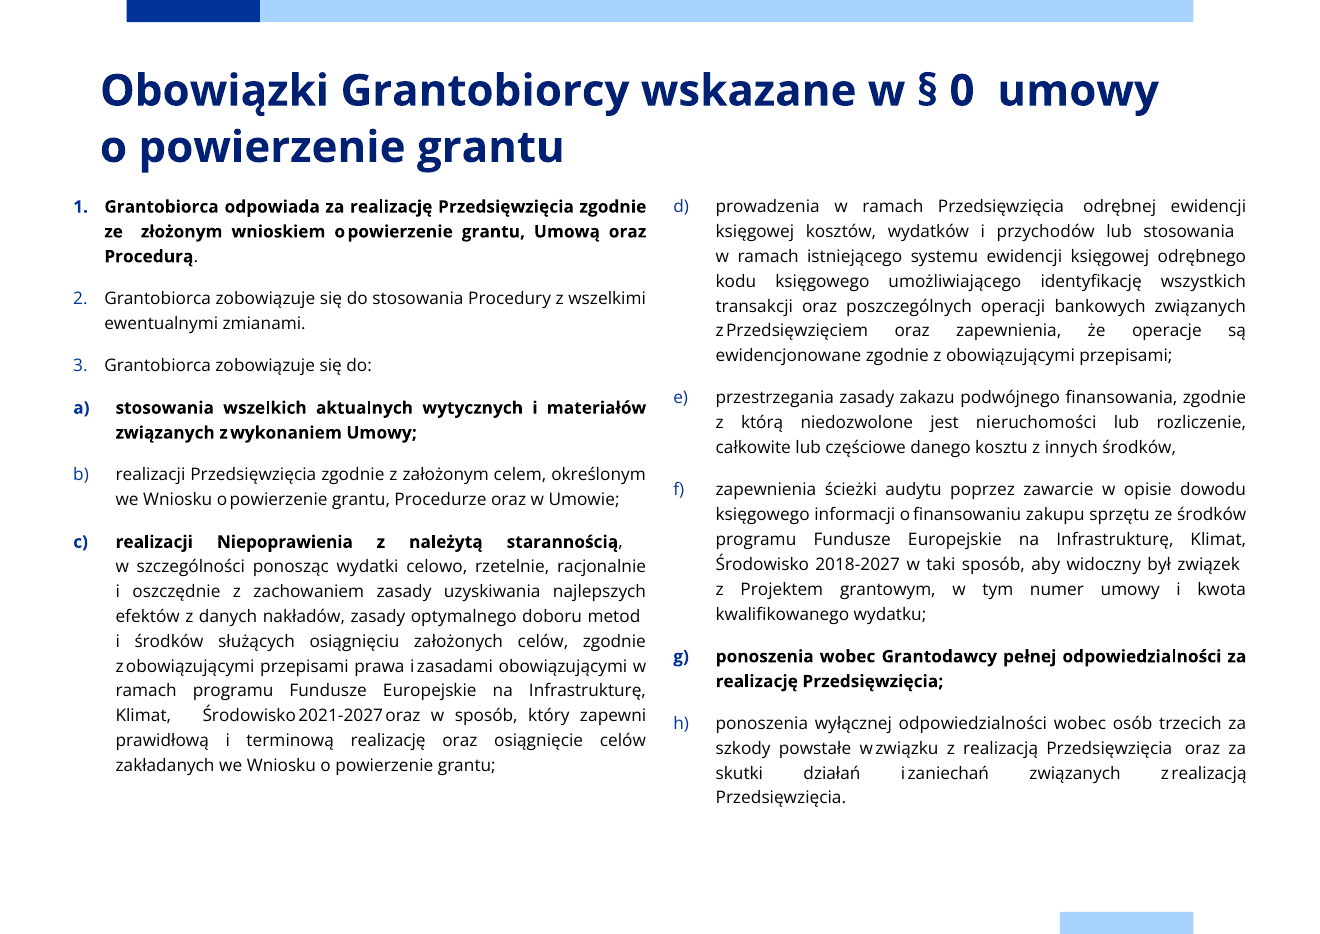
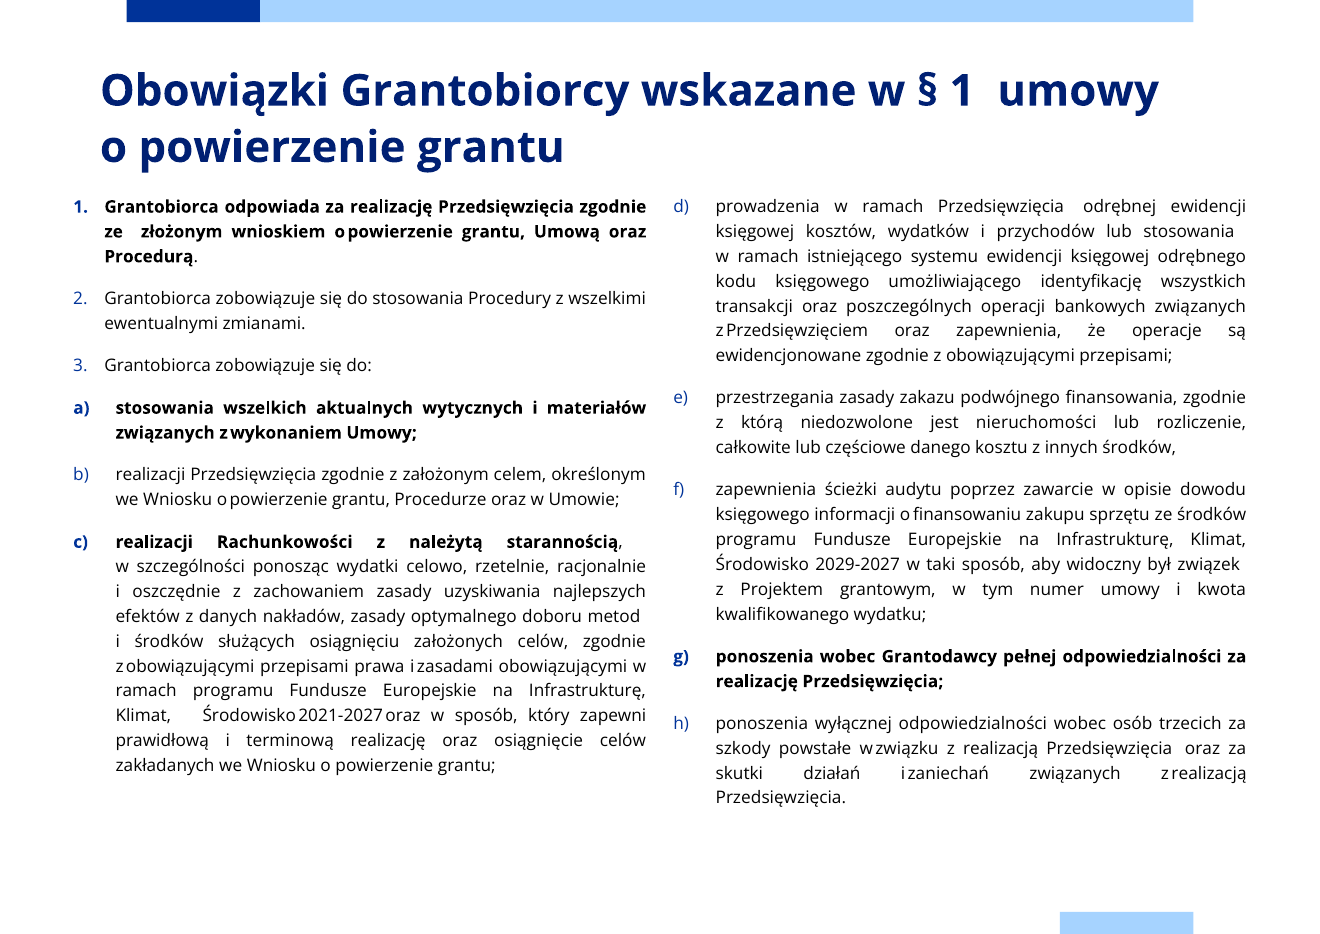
0: 0 -> 1 (962, 91)
Niepoprawienia: Niepoprawienia -> Rachunkowości (285, 542)
2018-2027: 2018-2027 -> 2029-2027 (858, 564)
